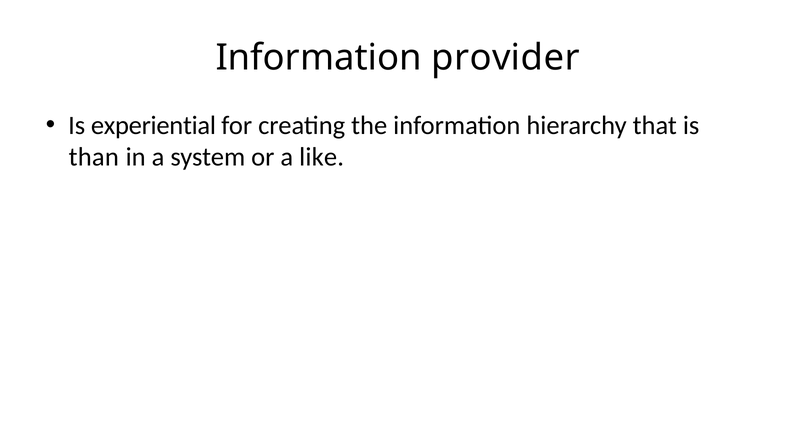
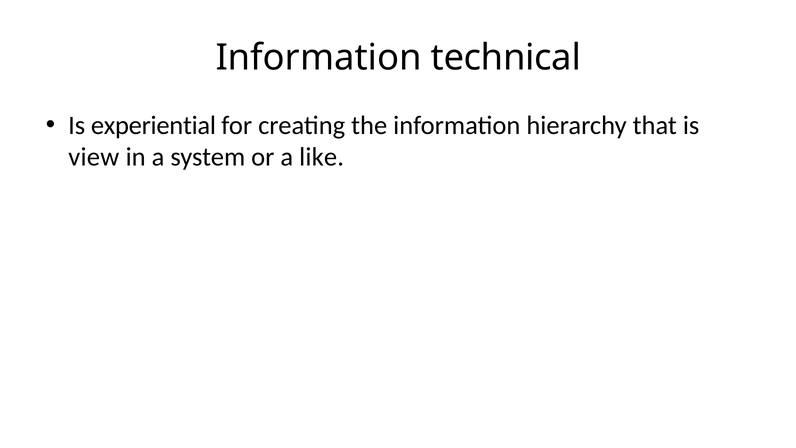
provider: provider -> technical (506, 58)
than: than -> view (94, 157)
